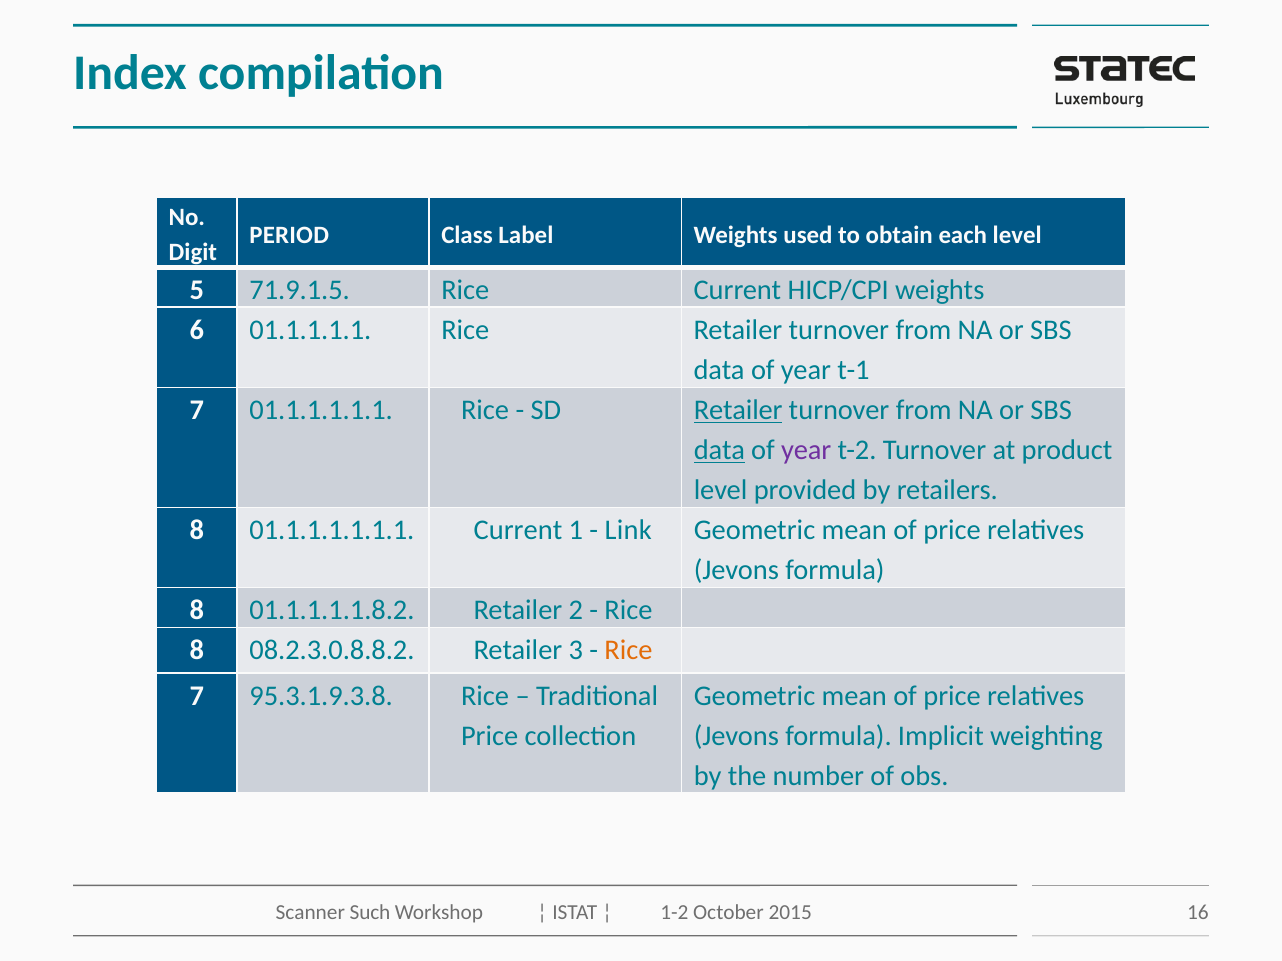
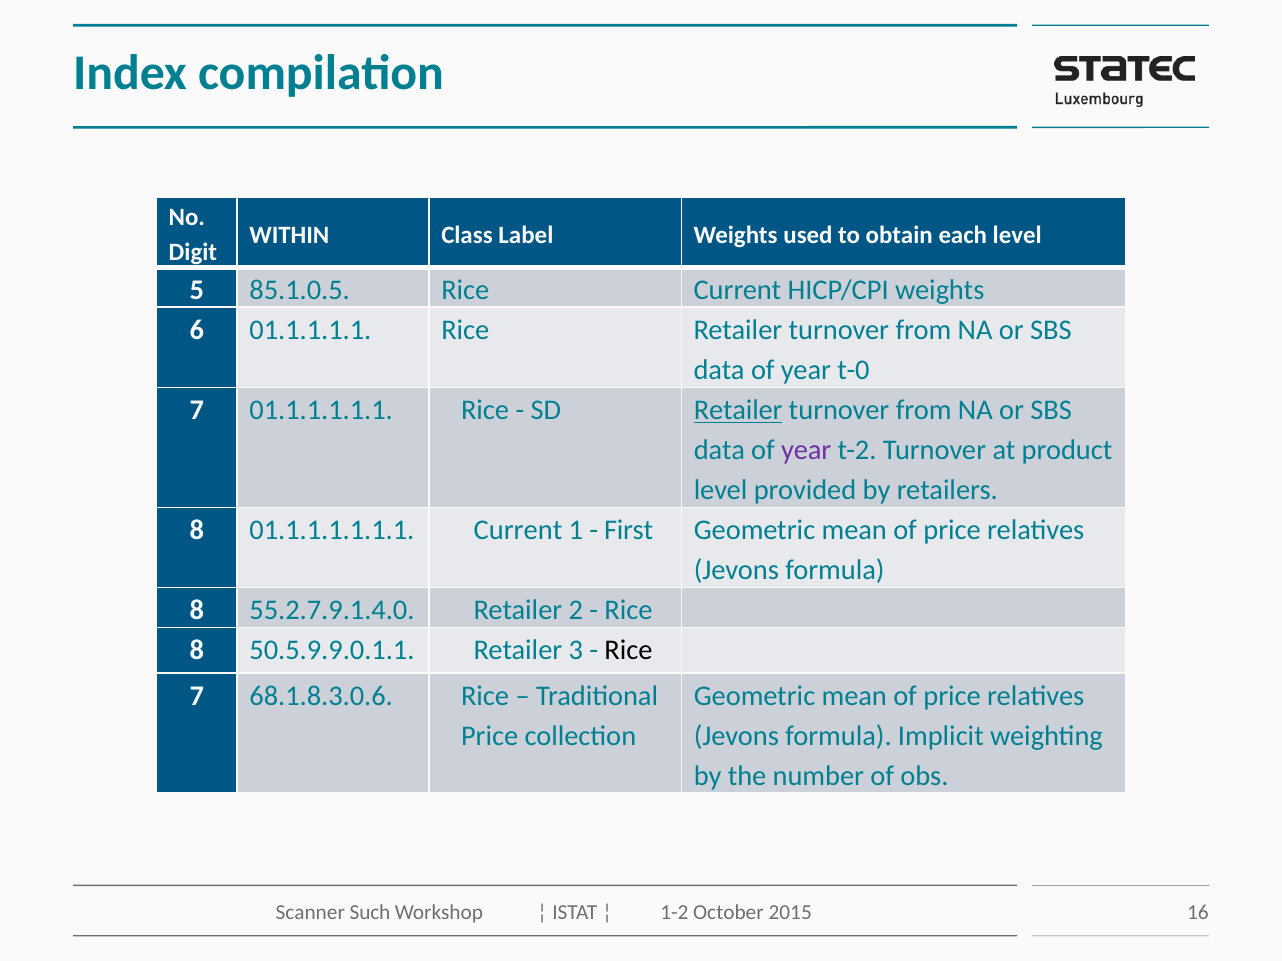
PERIOD: PERIOD -> WITHIN (289, 235)
71.9.1.5: 71.9.1.5 -> 85.1.0.5 (300, 290)
t-1: t-1 -> t-0 (853, 370)
data underline: present -> none (719, 450)
Link: Link -> First (629, 531)
01.1.1.1.1.8.2: 01.1.1.1.1.8.2 -> 55.2.7.9.1.4.0 (332, 611)
08.2.3.0.8.8.2: 08.2.3.0.8.8.2 -> 50.5.9.9.0.1.1 (332, 651)
Rice colour: orange -> black (628, 651)
95.3.1.9.3.8: 95.3.1.9.3.8 -> 68.1.8.3.0.6 (321, 696)
